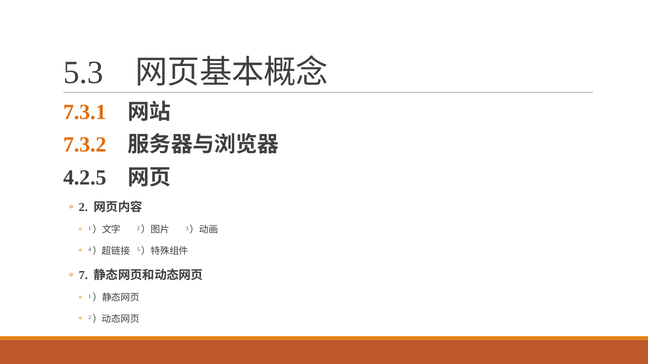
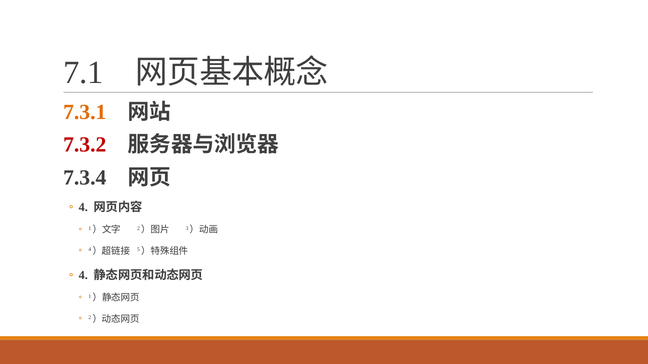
5.3: 5.3 -> 7.1 (83, 73)
7.3.2 colour: orange -> red (85, 145)
4.2.5: 4.2.5 -> 7.3.4 (85, 178)
2: 2 -> 4 (83, 208)
7: 7 -> 4 (83, 276)
